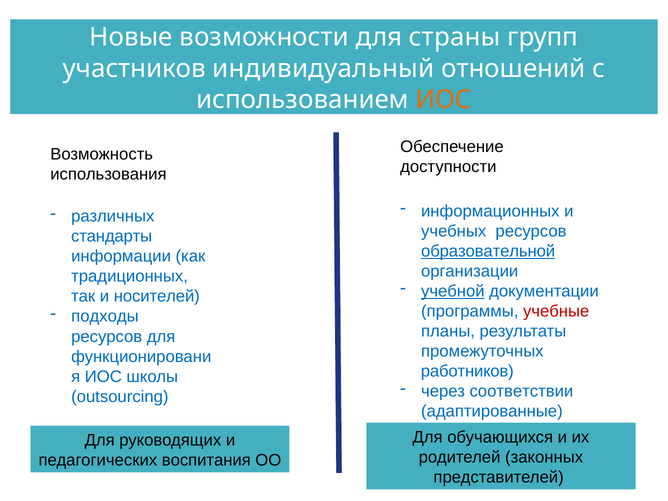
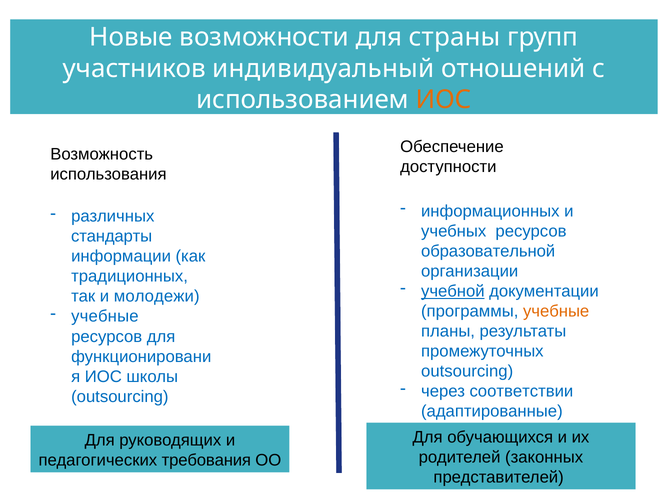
образовательной underline: present -> none (488, 251)
носителей: носителей -> молодежи (157, 296)
учебные colour: red -> orange (556, 311)
подходы: подходы -> учебные (105, 316)
работников: работников -> outsourcing (467, 371)
педагогических воспитания: воспитания -> требования (206, 460)
